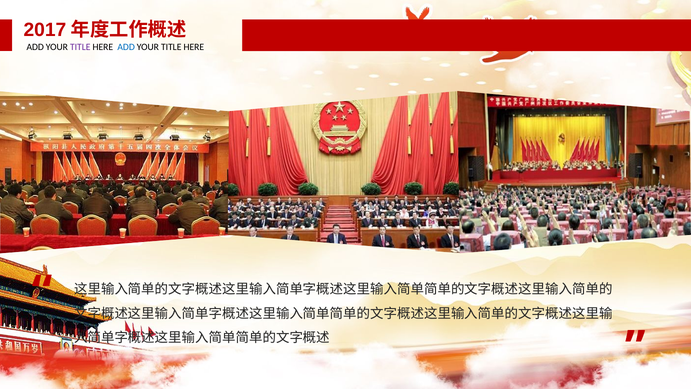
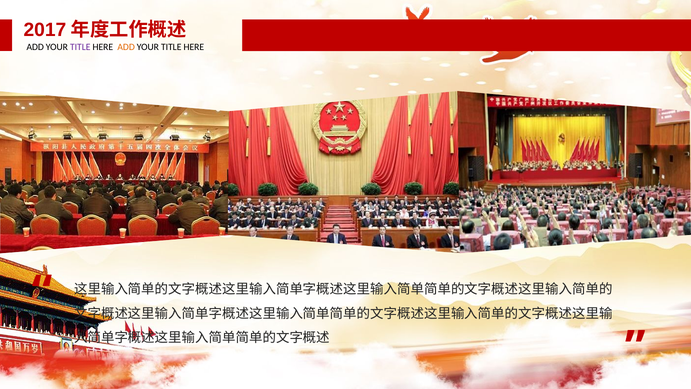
ADD colour: blue -> orange (126, 47)
